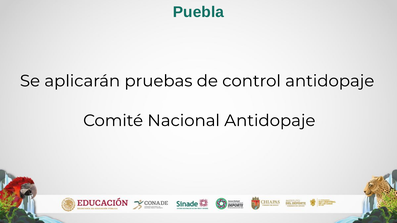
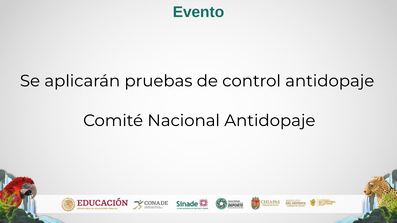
Puebla: Puebla -> Evento (198, 12)
